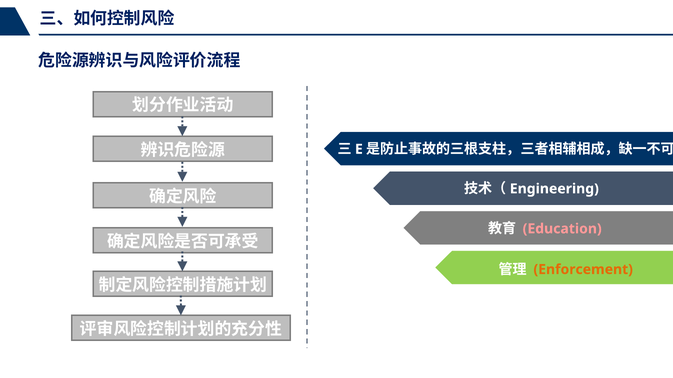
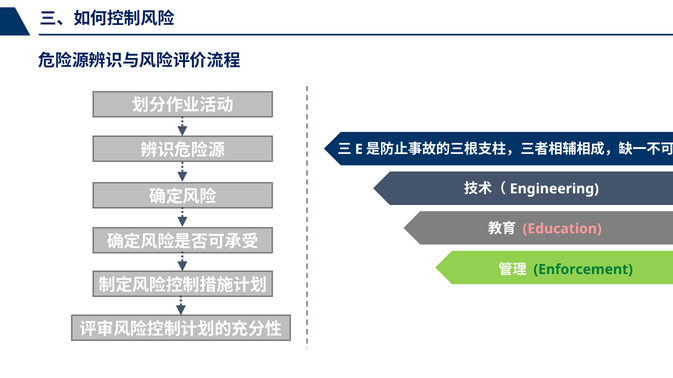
Enforcement colour: orange -> green (583, 270)
